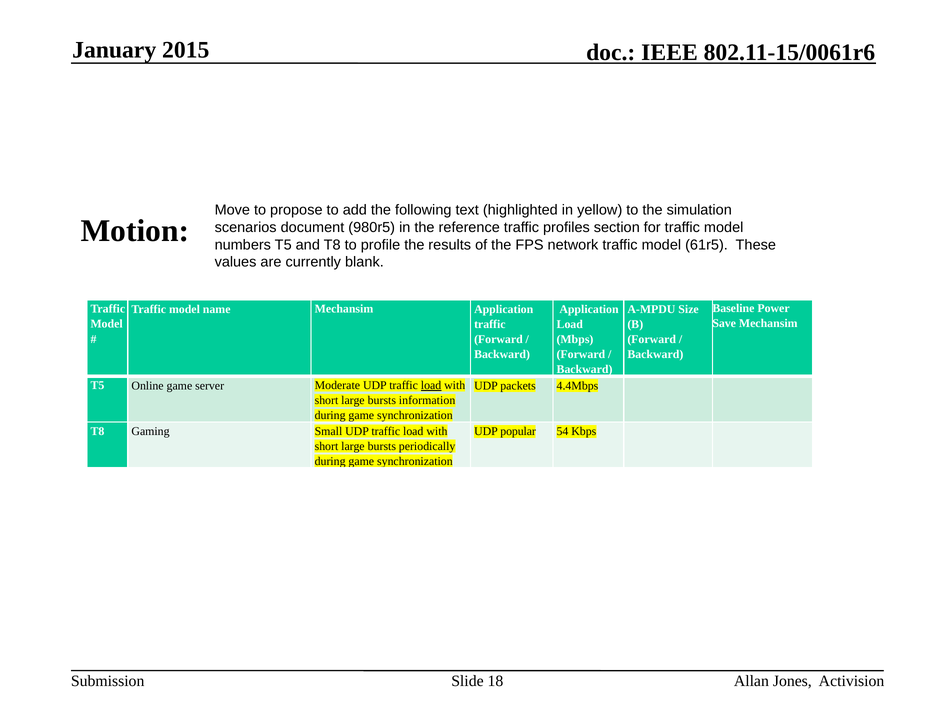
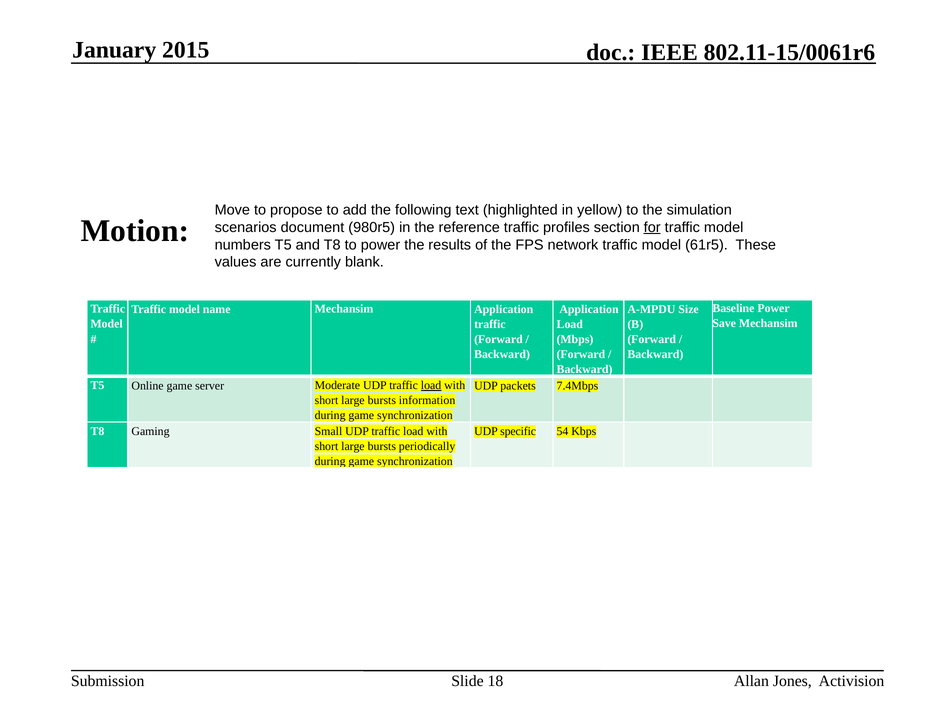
for underline: none -> present (652, 227)
to profile: profile -> power (380, 245)
4.4Mbps: 4.4Mbps -> 7.4Mbps (577, 386)
popular: popular -> specific (518, 432)
